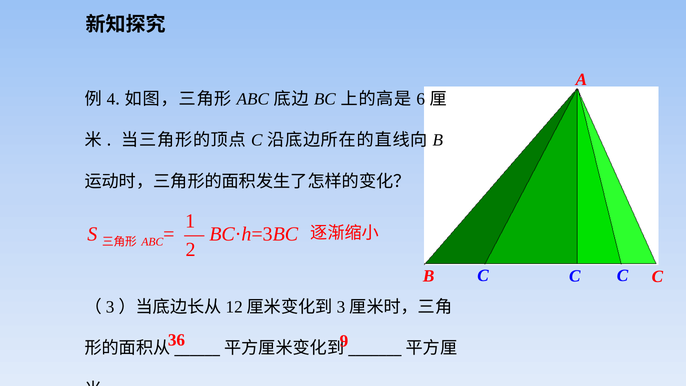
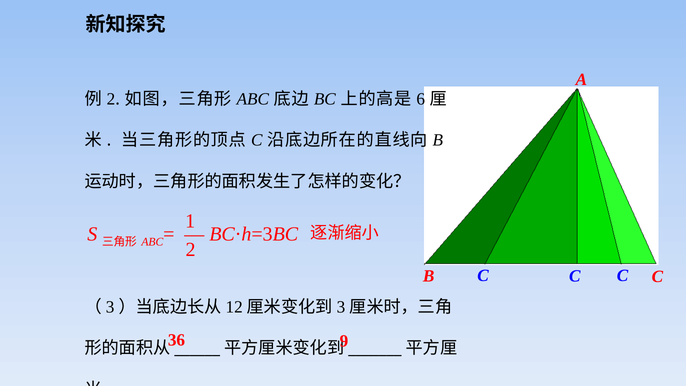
4: 4 -> 2 (111, 99)
